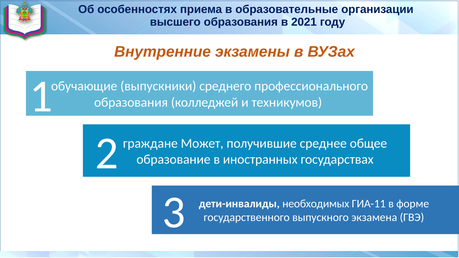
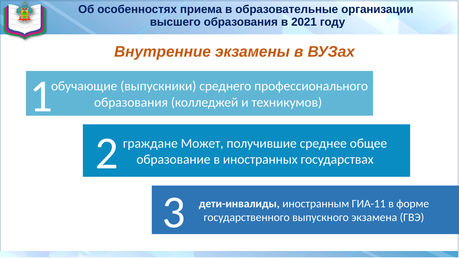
необходимых: необходимых -> иностранным (316, 204)
